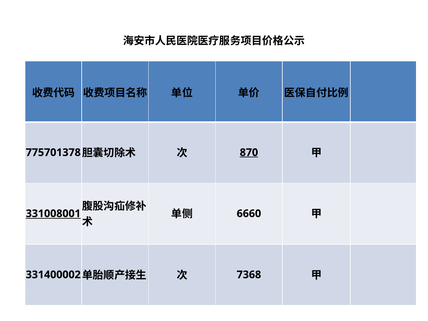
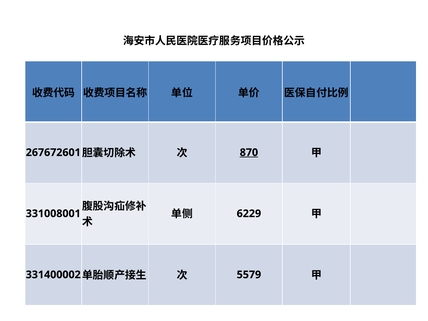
775701378: 775701378 -> 267672601 (53, 152)
6660: 6660 -> 6229 (249, 214)
331008001 underline: present -> none (53, 214)
7368: 7368 -> 5579 (249, 275)
